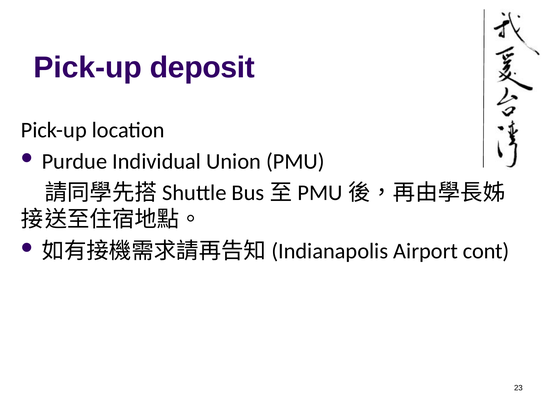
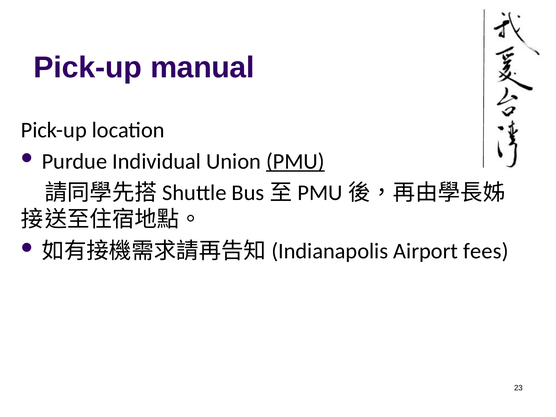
deposit: deposit -> manual (202, 67)
PMU underline: none -> present (295, 161)
cont: cont -> fees (486, 251)
